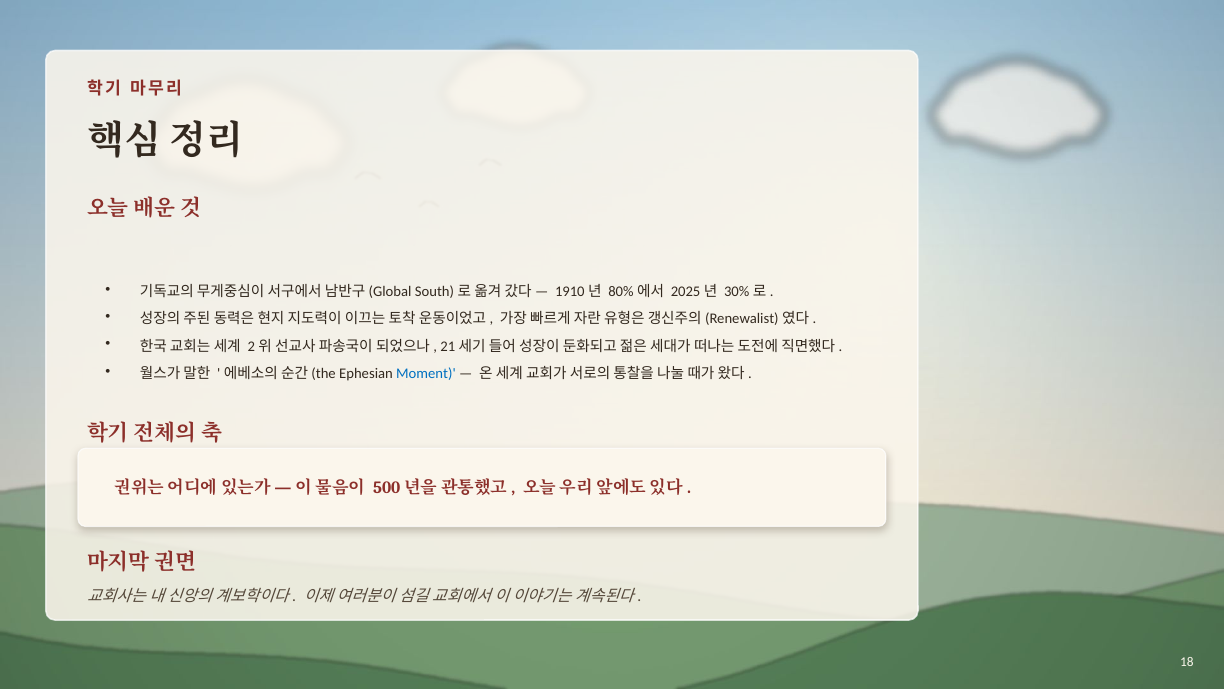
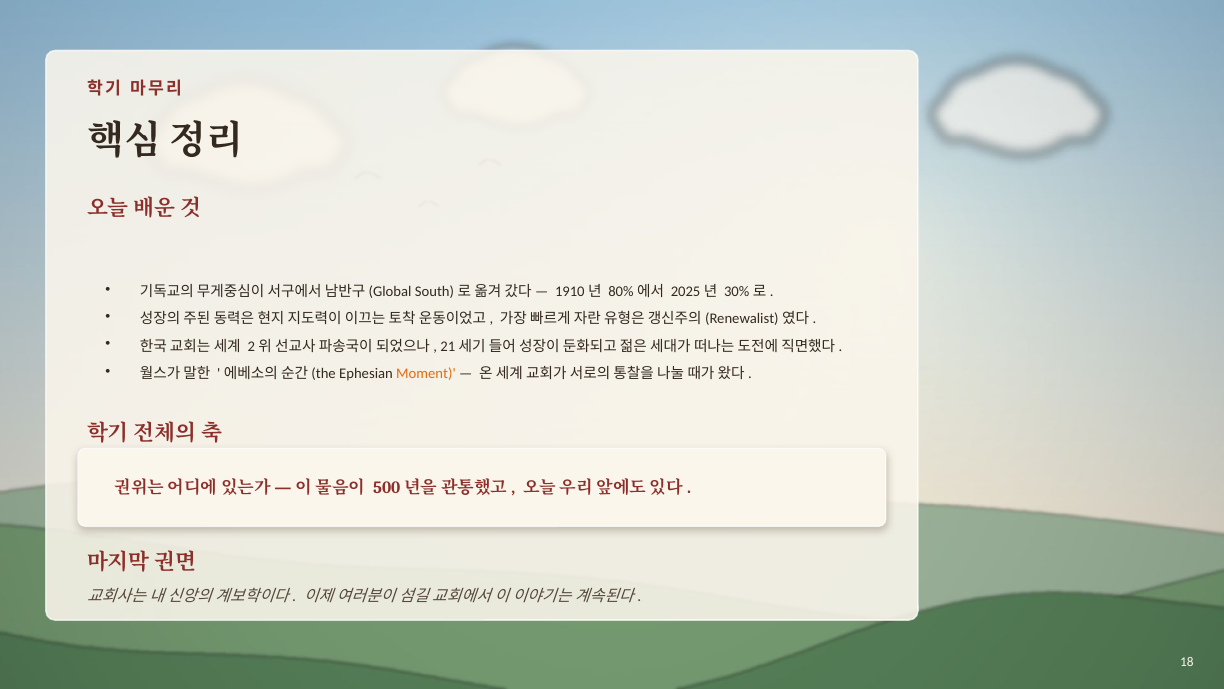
Moment colour: blue -> orange (426, 374)
